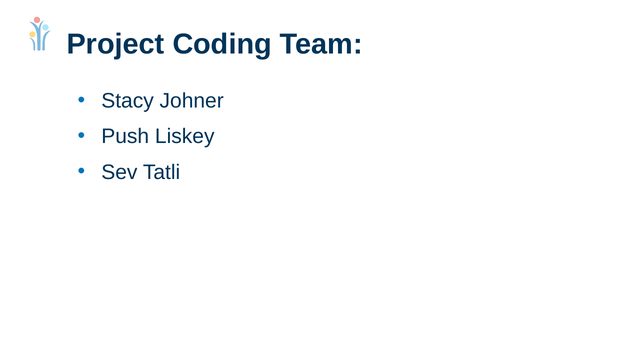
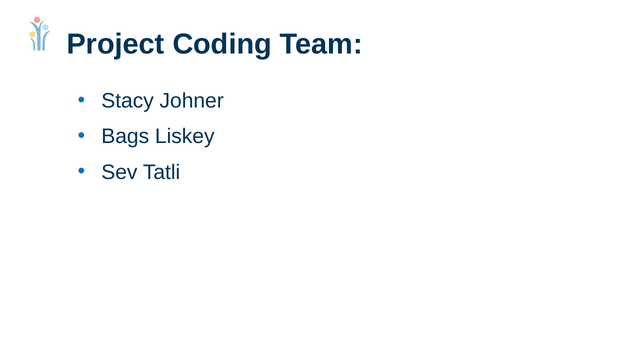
Push: Push -> Bags (125, 137)
